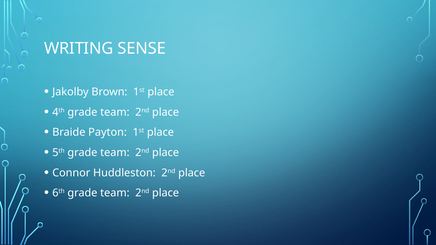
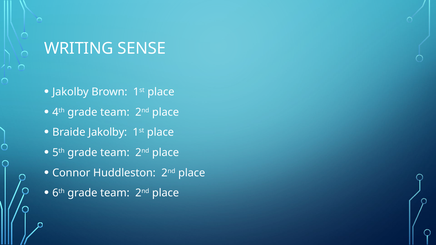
Braide Payton: Payton -> Jakolby (108, 132)
